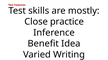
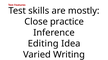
Benefit: Benefit -> Editing (43, 44)
